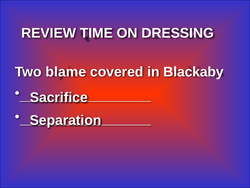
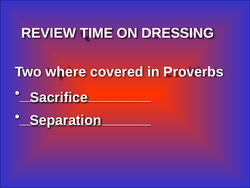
blame: blame -> where (66, 72)
Blackaby: Blackaby -> Proverbs (193, 72)
